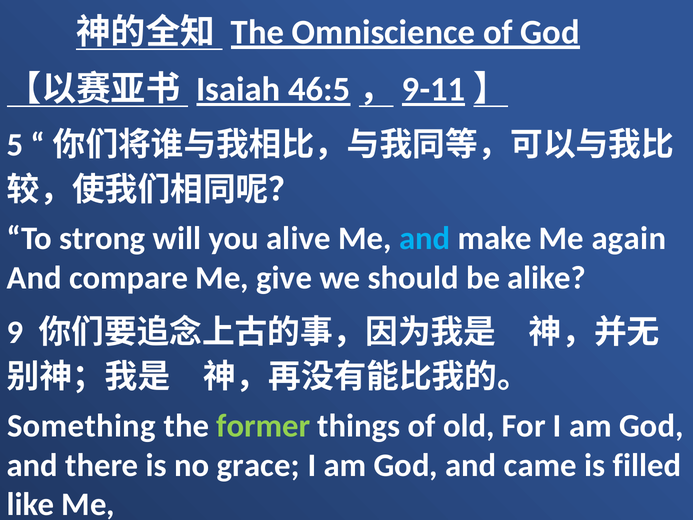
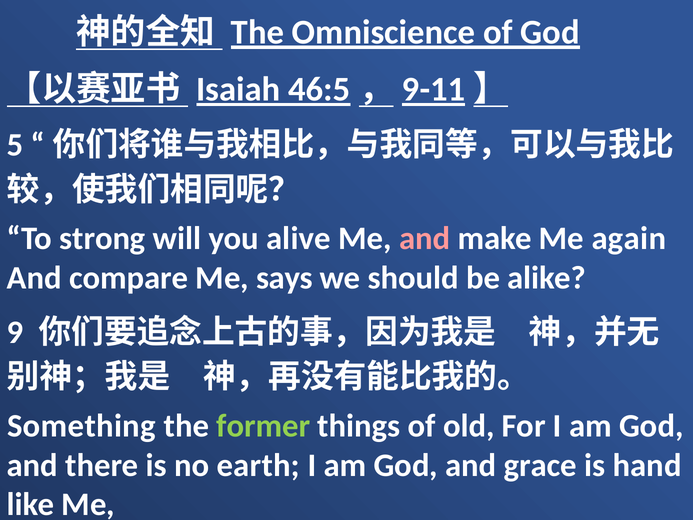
and colour: light blue -> pink (425, 239)
give: give -> says (284, 278)
grace: grace -> earth (258, 465)
came: came -> grace (540, 465)
filled: filled -> hand (647, 465)
